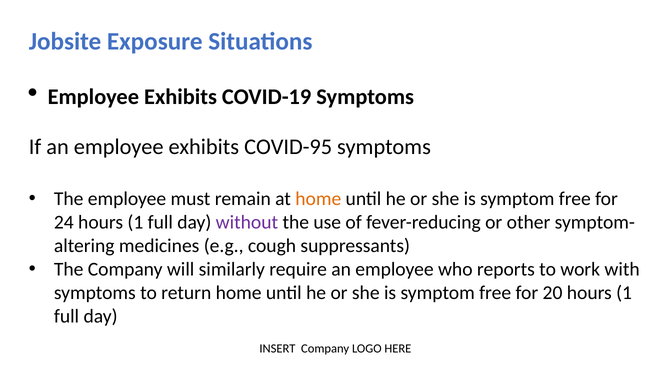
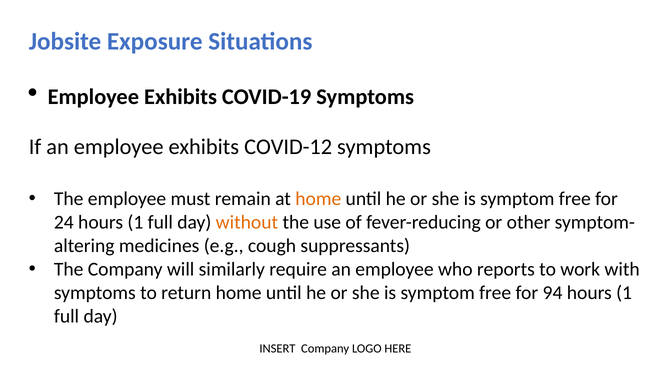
COVID-95: COVID-95 -> COVID-12 (288, 147)
without colour: purple -> orange (247, 222)
20: 20 -> 94 (553, 293)
